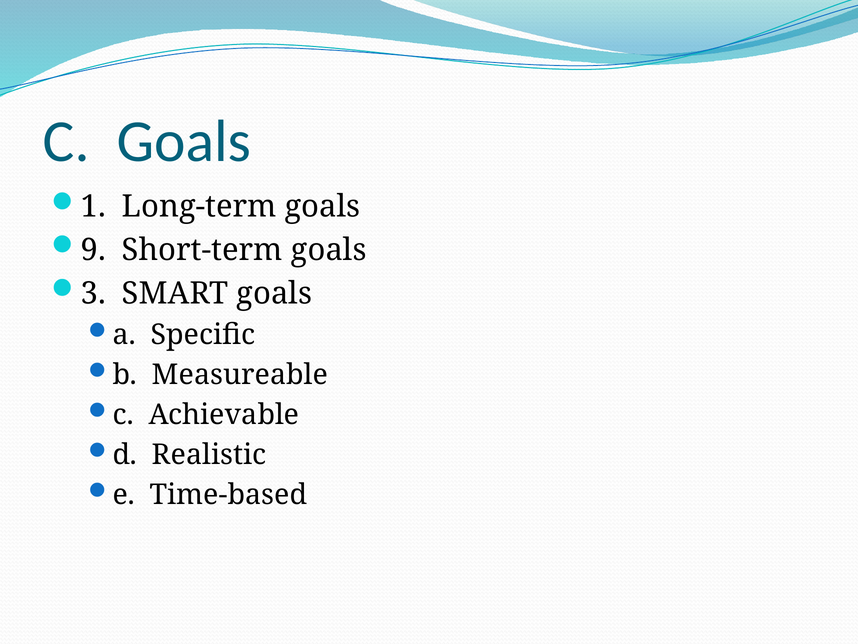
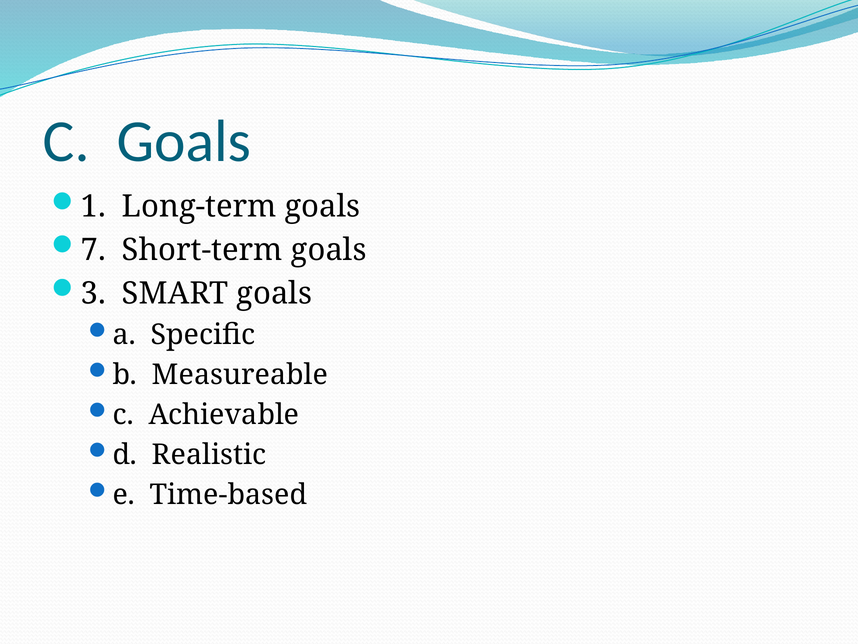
9: 9 -> 7 (93, 250)
